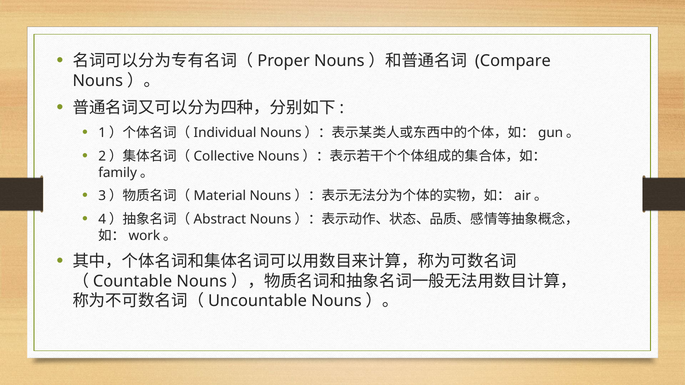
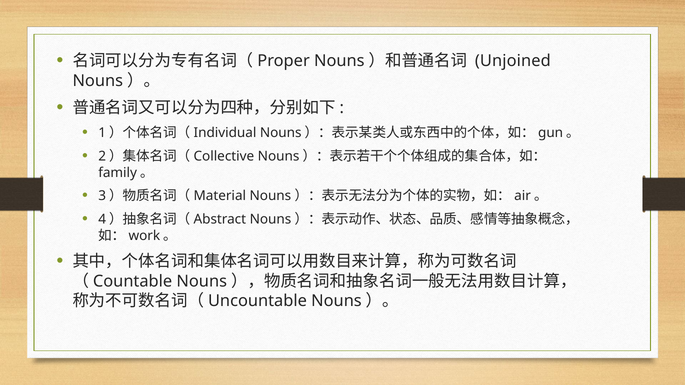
Compare: Compare -> Unjoined (513, 61)
